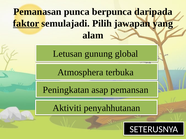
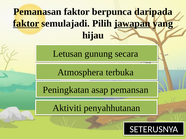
Pemanasan punca: punca -> faktor (77, 12)
jawapan underline: none -> present (132, 24)
alam: alam -> hijau (93, 35)
global: global -> secara (127, 54)
